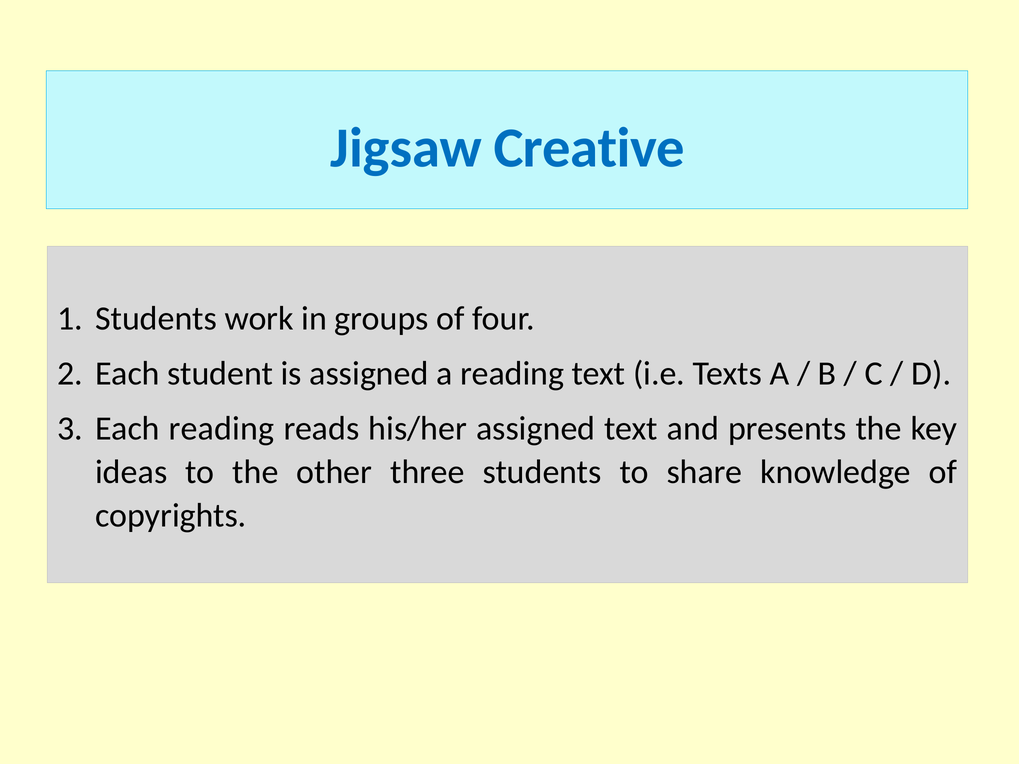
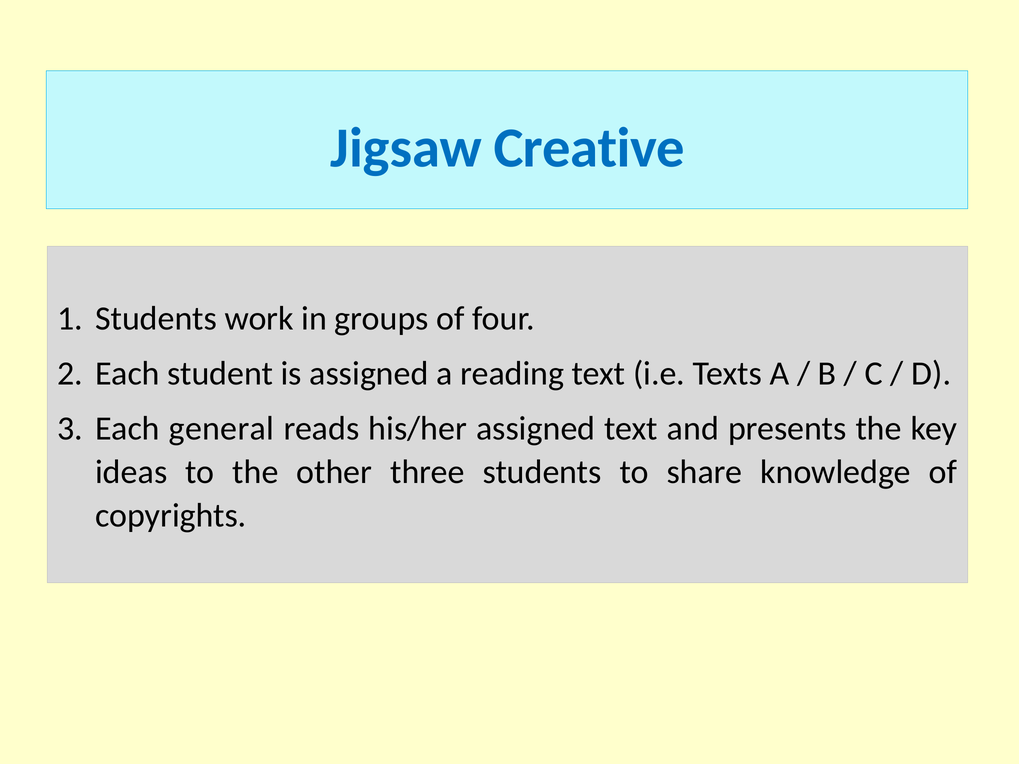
Each reading: reading -> general (222, 429)
